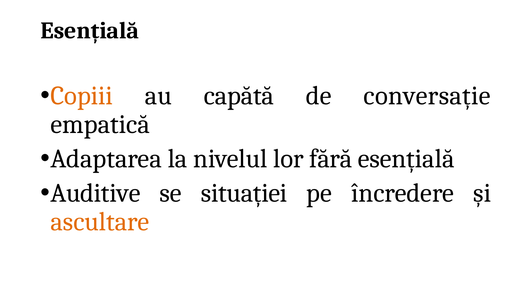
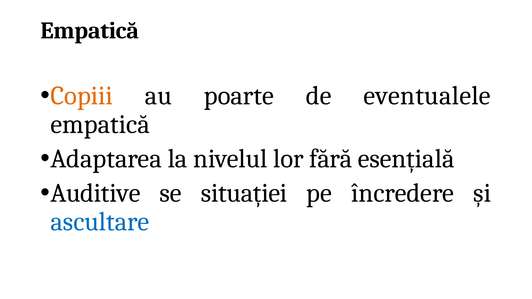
Esențială: Esențială -> Empatică (90, 31)
capătă: capătă -> poarte (239, 96)
conversație: conversație -> eventualele (427, 96)
ascultare colour: orange -> blue (100, 222)
